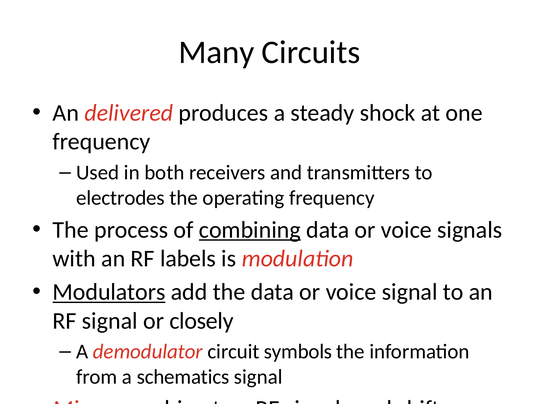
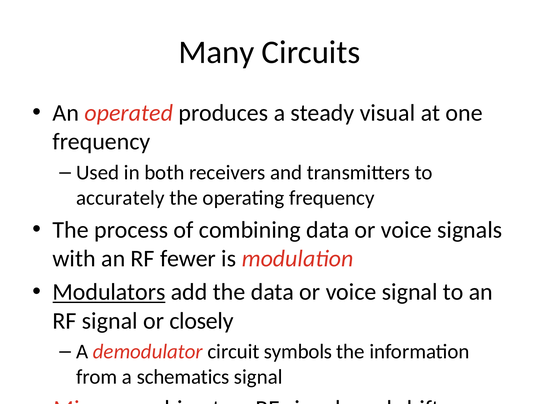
delivered: delivered -> operated (129, 113)
shock: shock -> visual (388, 113)
electrodes: electrodes -> accurately (120, 198)
combining underline: present -> none (250, 230)
labels: labels -> fewer (188, 259)
